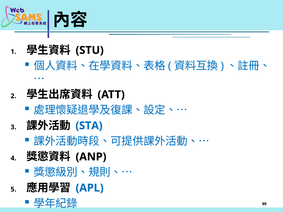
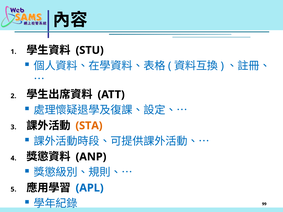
STA colour: blue -> orange (89, 126)
